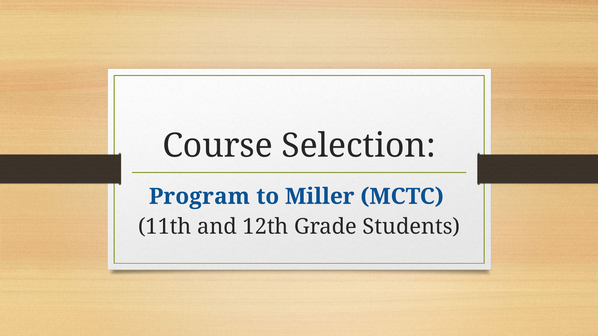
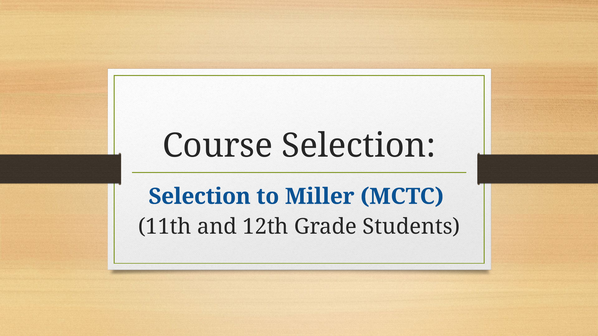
Program: Program -> Selection (200, 197)
